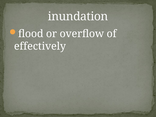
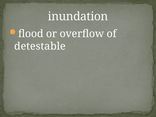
effectively: effectively -> detestable (40, 46)
